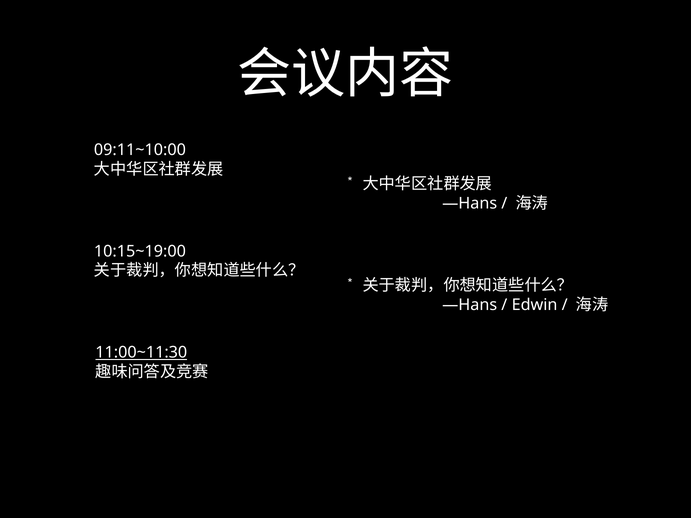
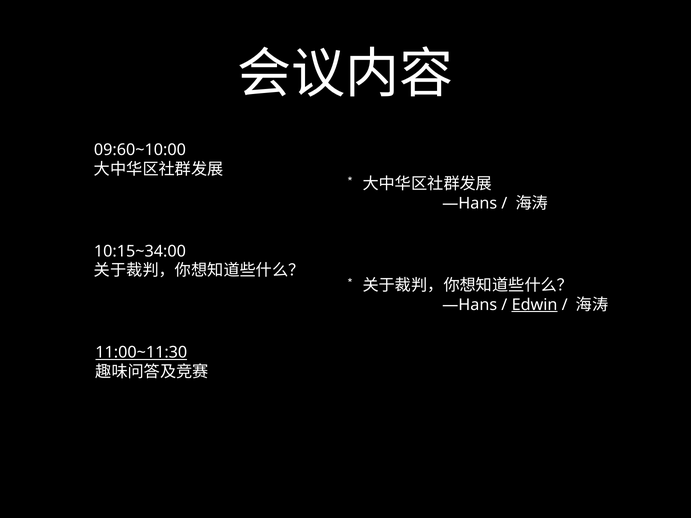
09:11~10:00: 09:11~10:00 -> 09:60~10:00 (140, 150)
10:15~19:00: 10:15~19:00 -> 10:15~34:00 (140, 251)
Edwin underline: none -> present (535, 305)
